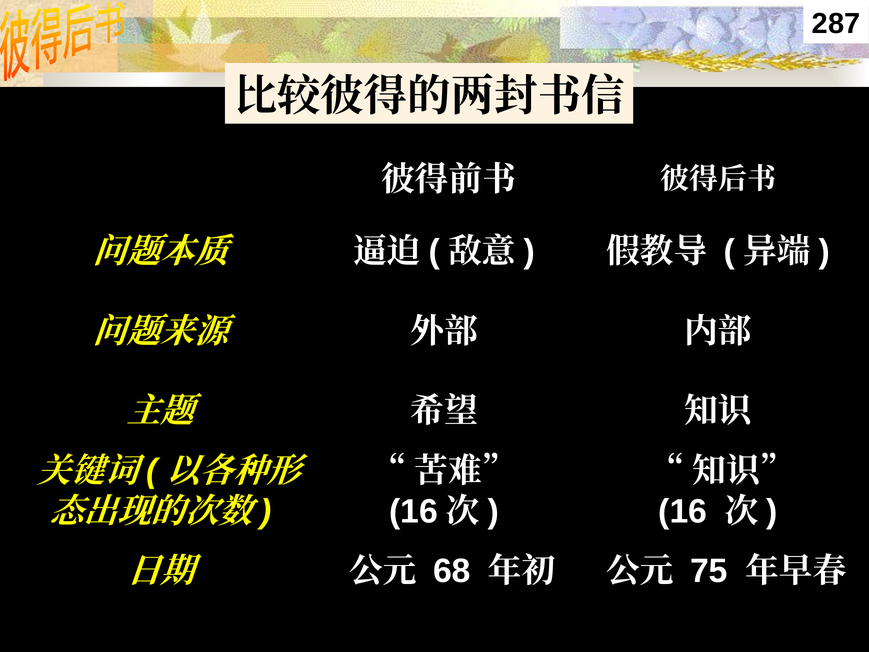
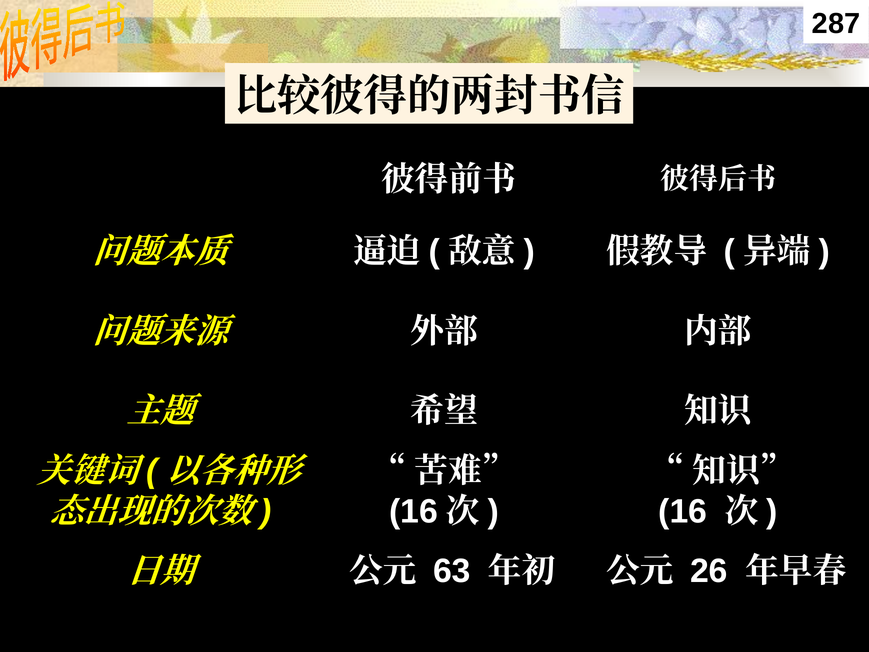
68: 68 -> 63 (452, 571)
75: 75 -> 26 (709, 571)
